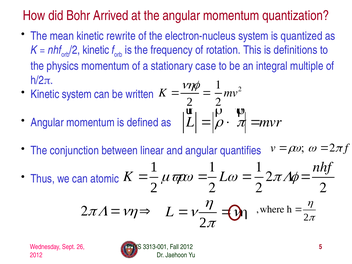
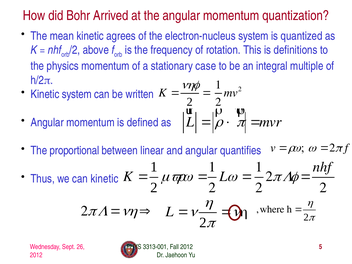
rewrite: rewrite -> agrees (121, 36)
kinetic: kinetic -> above (96, 50)
conjunction: conjunction -> proportional (74, 151)
can atomic: atomic -> kinetic (105, 179)
